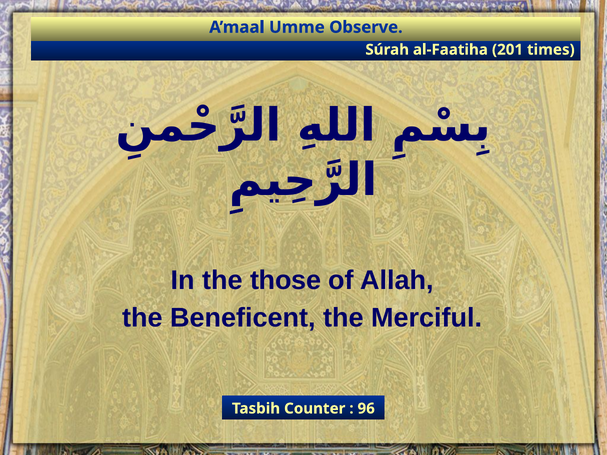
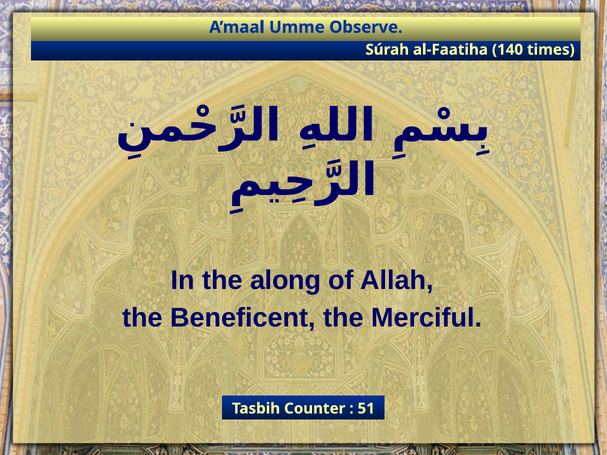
201: 201 -> 140 (508, 50)
those: those -> along (286, 280)
96: 96 -> 51 (366, 409)
